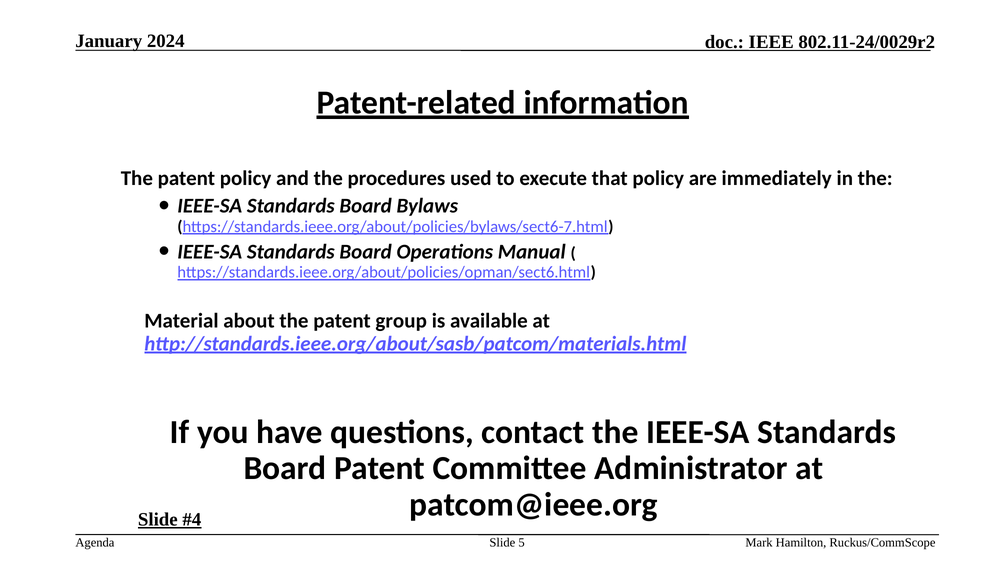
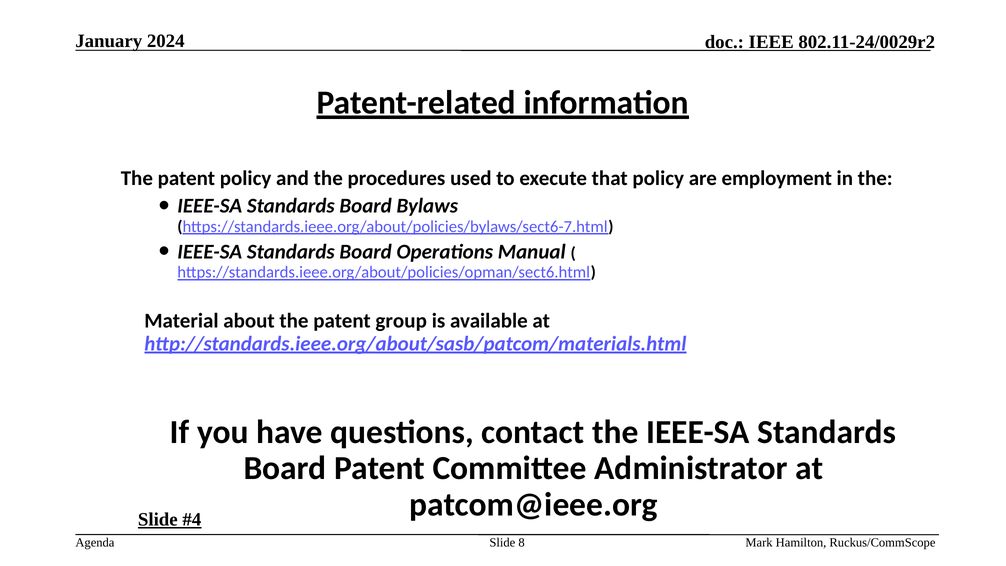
immediately: immediately -> employment (777, 178)
5: 5 -> 8 (522, 543)
